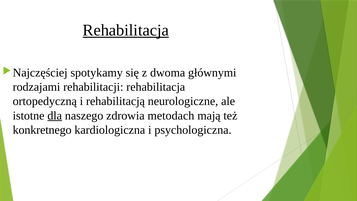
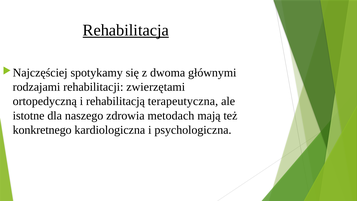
rehabilitacji rehabilitacja: rehabilitacja -> zwierzętami (156, 87)
neurologiczne: neurologiczne -> terapeutyczna (183, 101)
dla underline: present -> none (55, 115)
